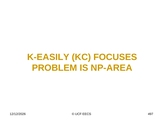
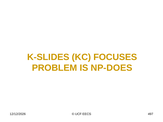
K-EASILY: K-EASILY -> K-SLIDES (48, 57)
NP-AREA: NP-AREA -> NP-DOES (111, 68)
